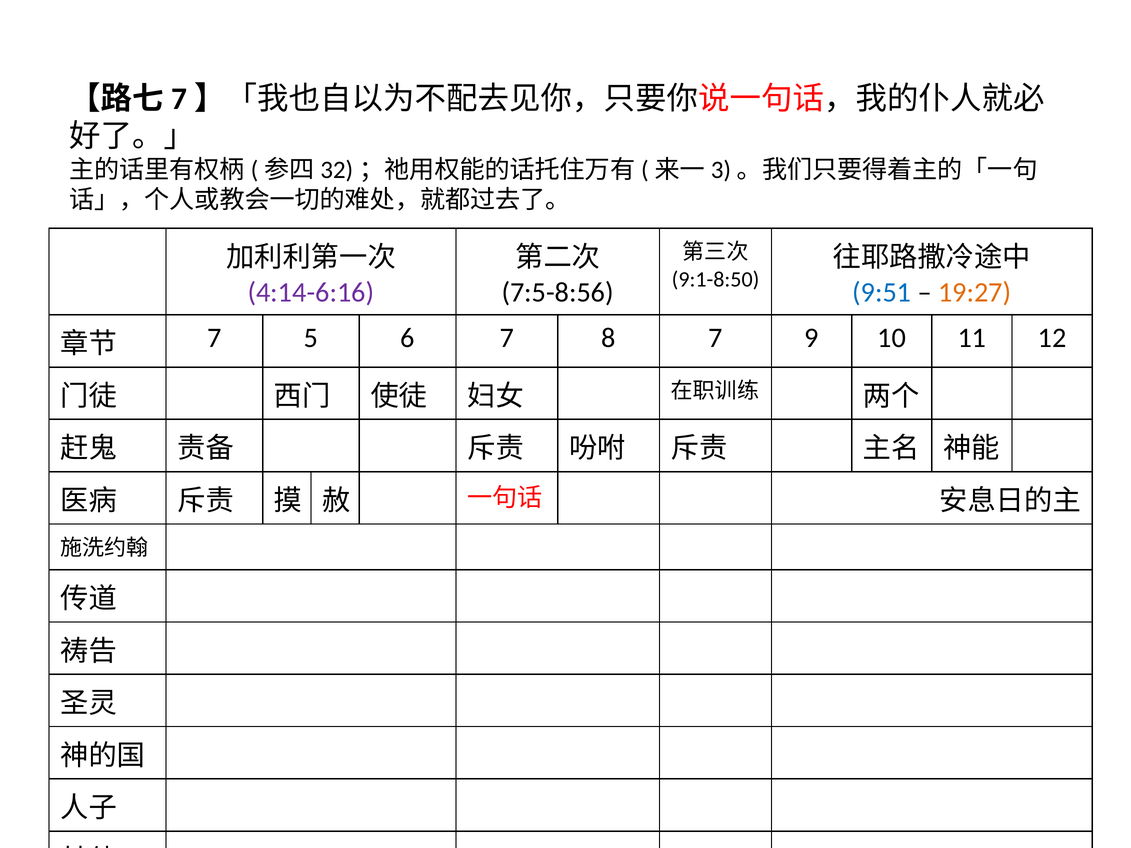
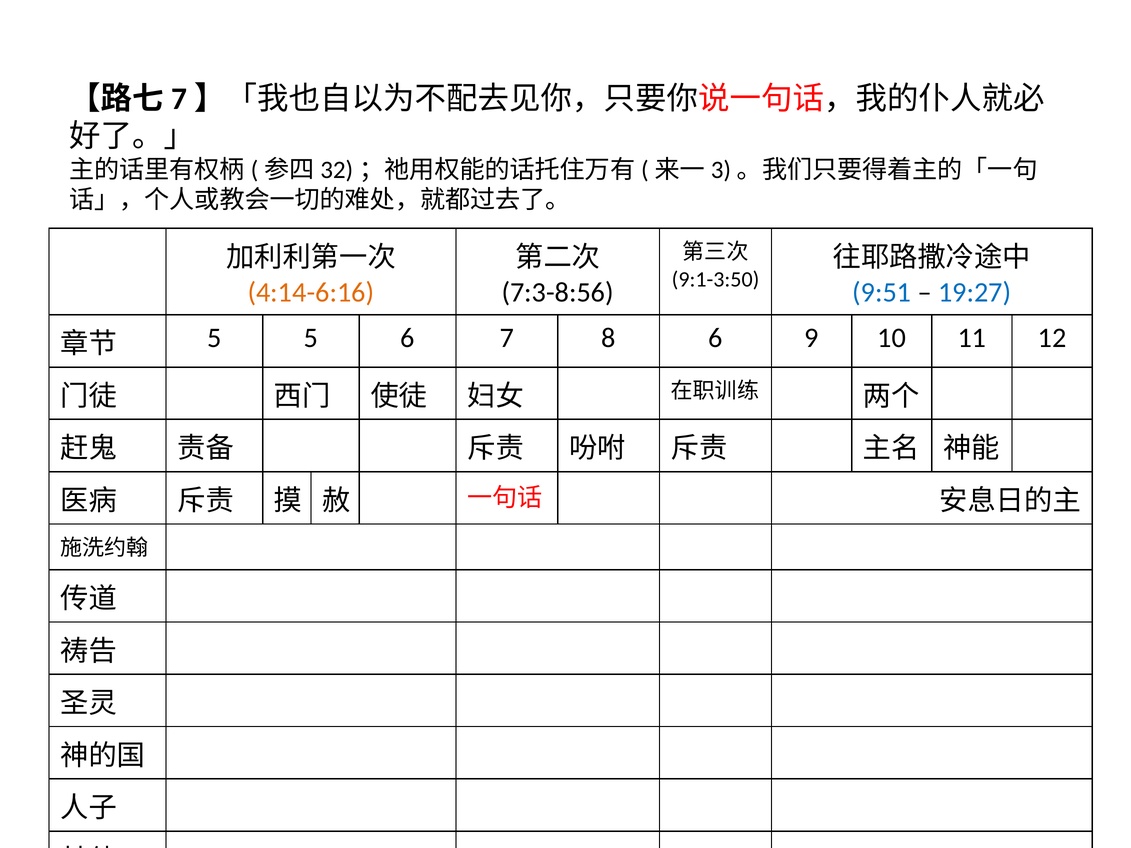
9:1-8:50: 9:1-8:50 -> 9:1-3:50 (716, 280)
4:14-6:16 colour: purple -> orange (311, 292)
7:5-8:56: 7:5-8:56 -> 7:3-8:56 (558, 292)
19:27 colour: orange -> blue (975, 292)
7: 7 -> 5 (214, 338)
8 7: 7 -> 6 (715, 338)
